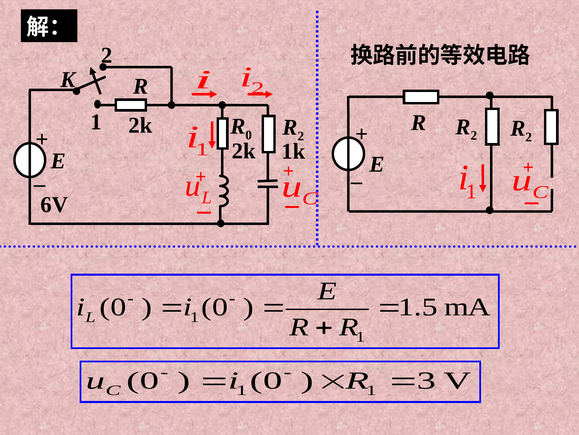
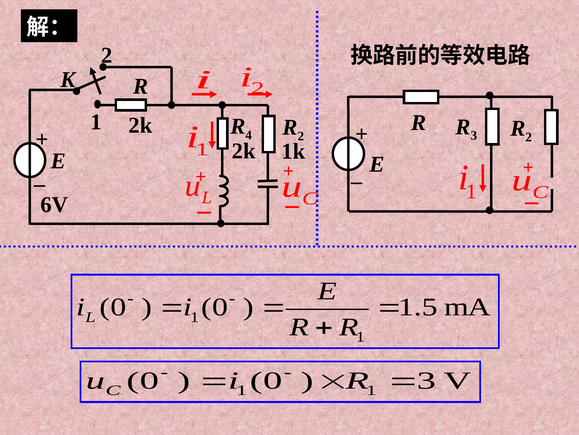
R 0: 0 -> 4 (249, 135)
2: 2 -> 3 (474, 135)
